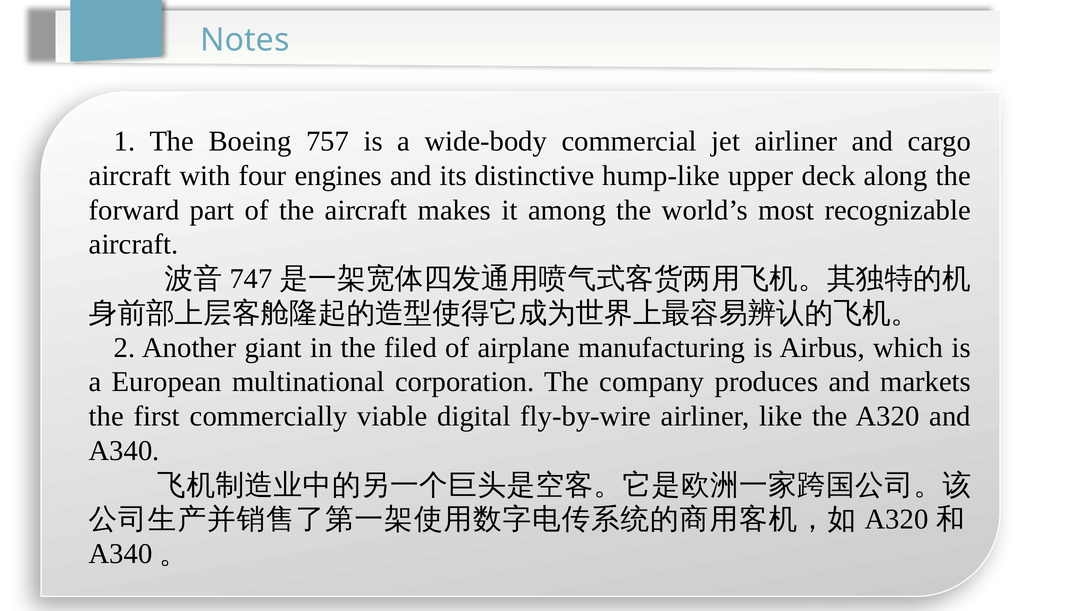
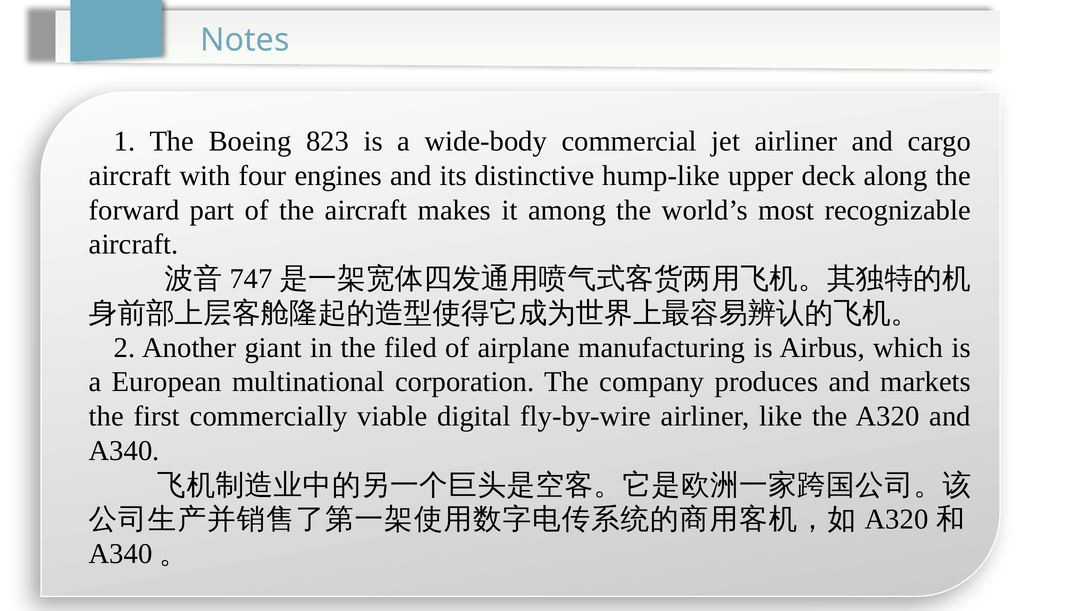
757: 757 -> 823 (328, 141)
